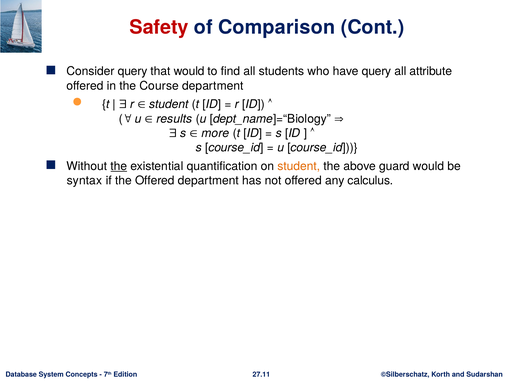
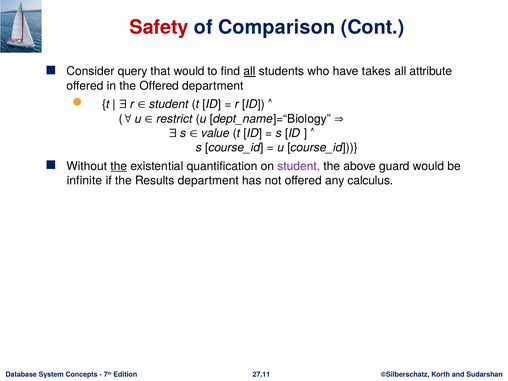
all underline: none -> present (250, 71)
have query: query -> takes (376, 71)
the Course: Course -> Offered (159, 86)
results: results -> restrict (174, 119)
more: more -> value (215, 133)
student colour: orange -> purple (299, 166)
syntax: syntax -> infinite (84, 181)
the Offered: Offered -> Results (155, 181)
